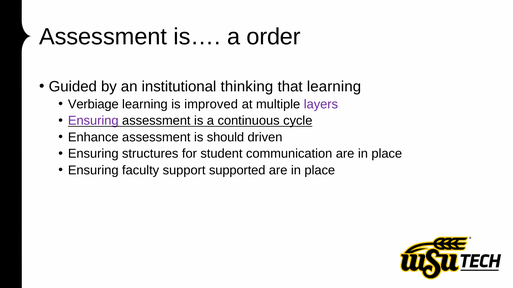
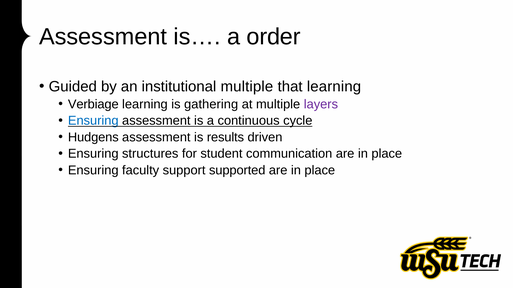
institutional thinking: thinking -> multiple (247, 87)
improved: improved -> gathering (211, 104)
Ensuring colour: purple -> blue (93, 121)
Enhance: Enhance -> Hudgens (93, 137)
should: should -> results (225, 137)
